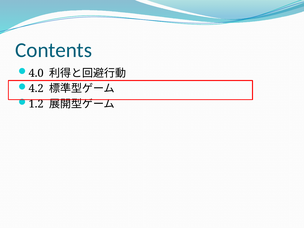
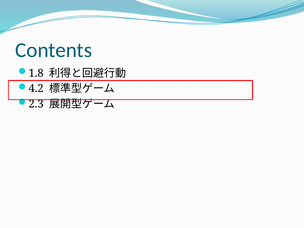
4.0: 4.0 -> 1.8 (36, 73)
1.2: 1.2 -> 2.3 (36, 104)
